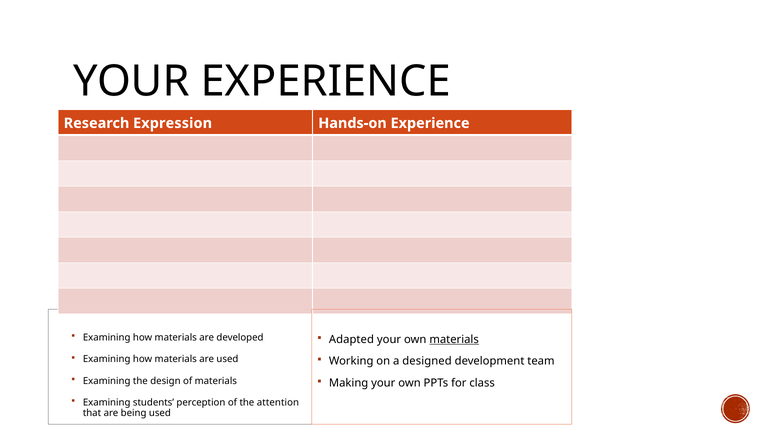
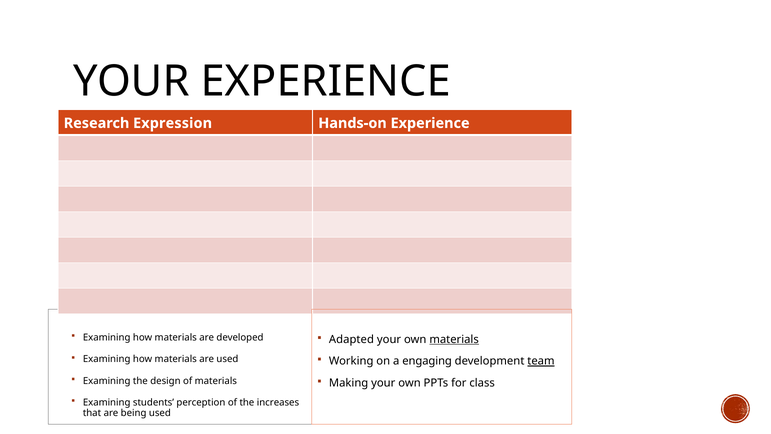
designed: designed -> engaging (427, 361)
team underline: none -> present (541, 361)
attention: attention -> increases (278, 402)
